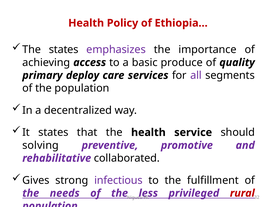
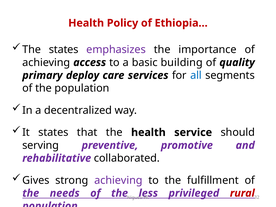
produce: produce -> building (182, 62)
all colour: purple -> blue (196, 75)
solving: solving -> serving (41, 145)
strong infectious: infectious -> achieving (118, 180)
